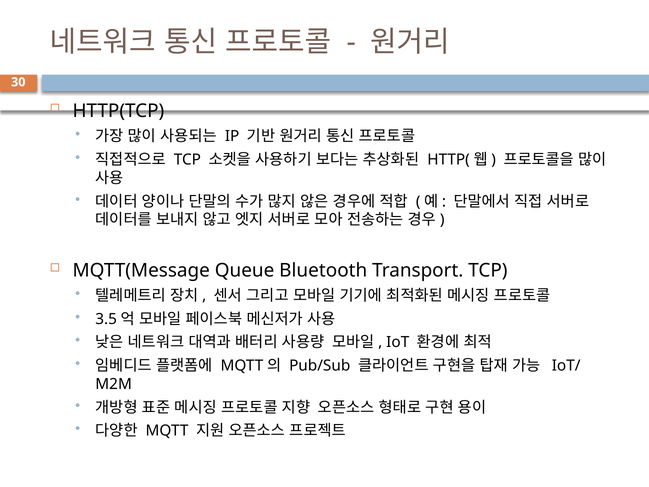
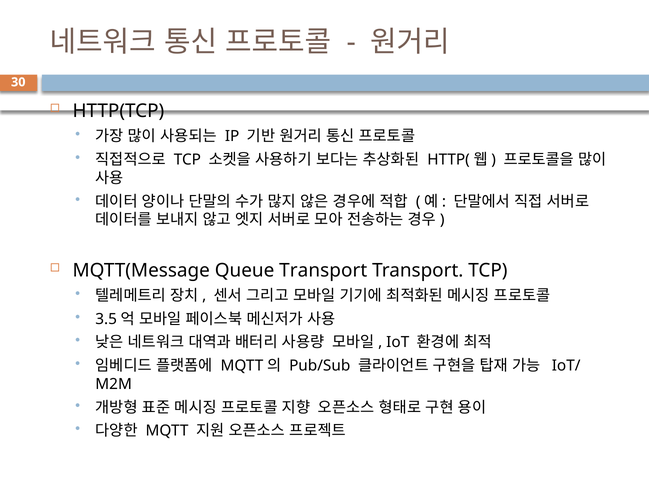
Queue Bluetooth: Bluetooth -> Transport (323, 270)
